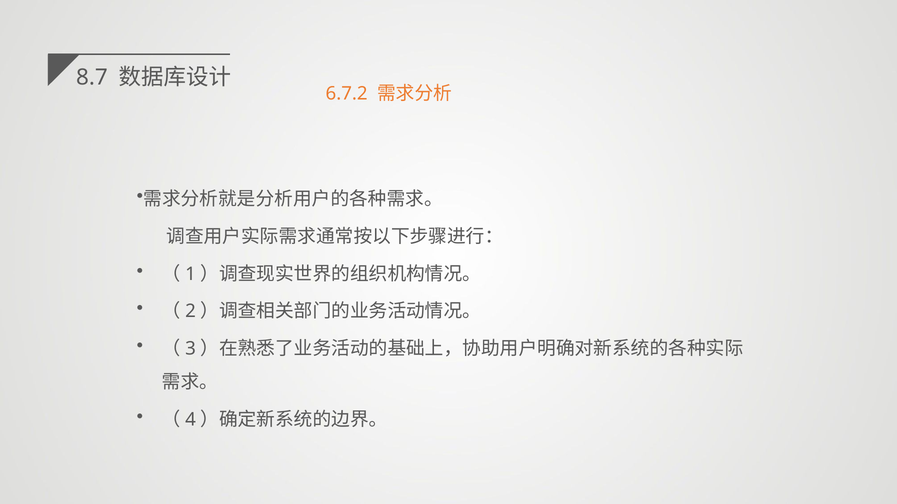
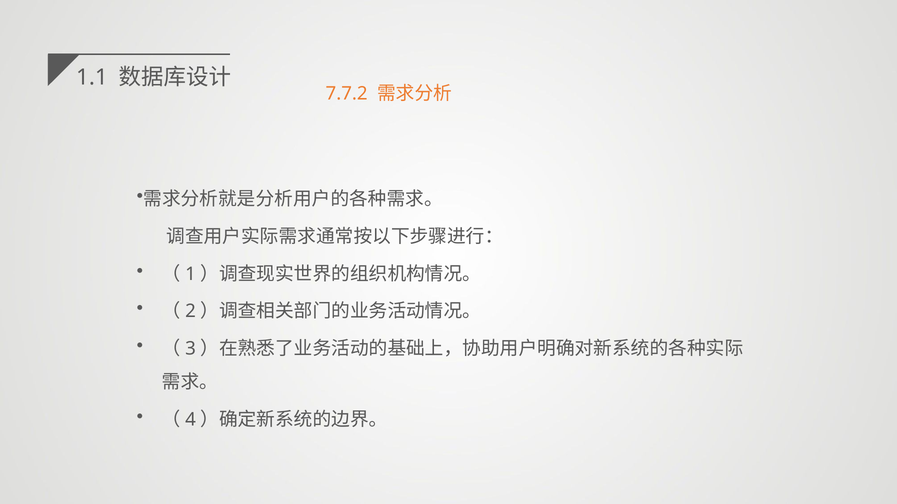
8.7: 8.7 -> 1.1 (92, 78)
6.7.2: 6.7.2 -> 7.7.2 (347, 94)
